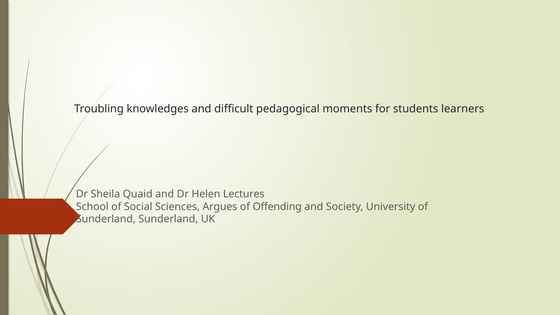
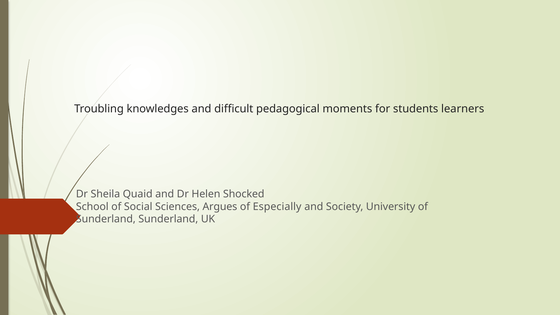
Lectures: Lectures -> Shocked (244, 194)
Offending: Offending -> Especially (277, 207)
